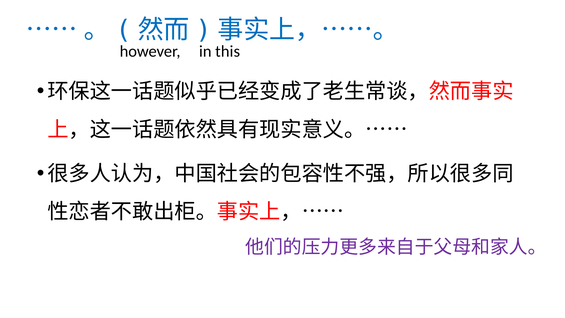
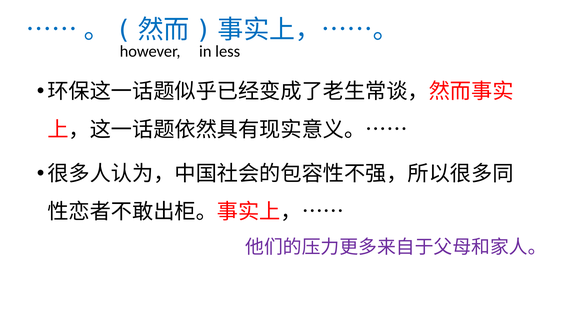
this: this -> less (228, 51)
